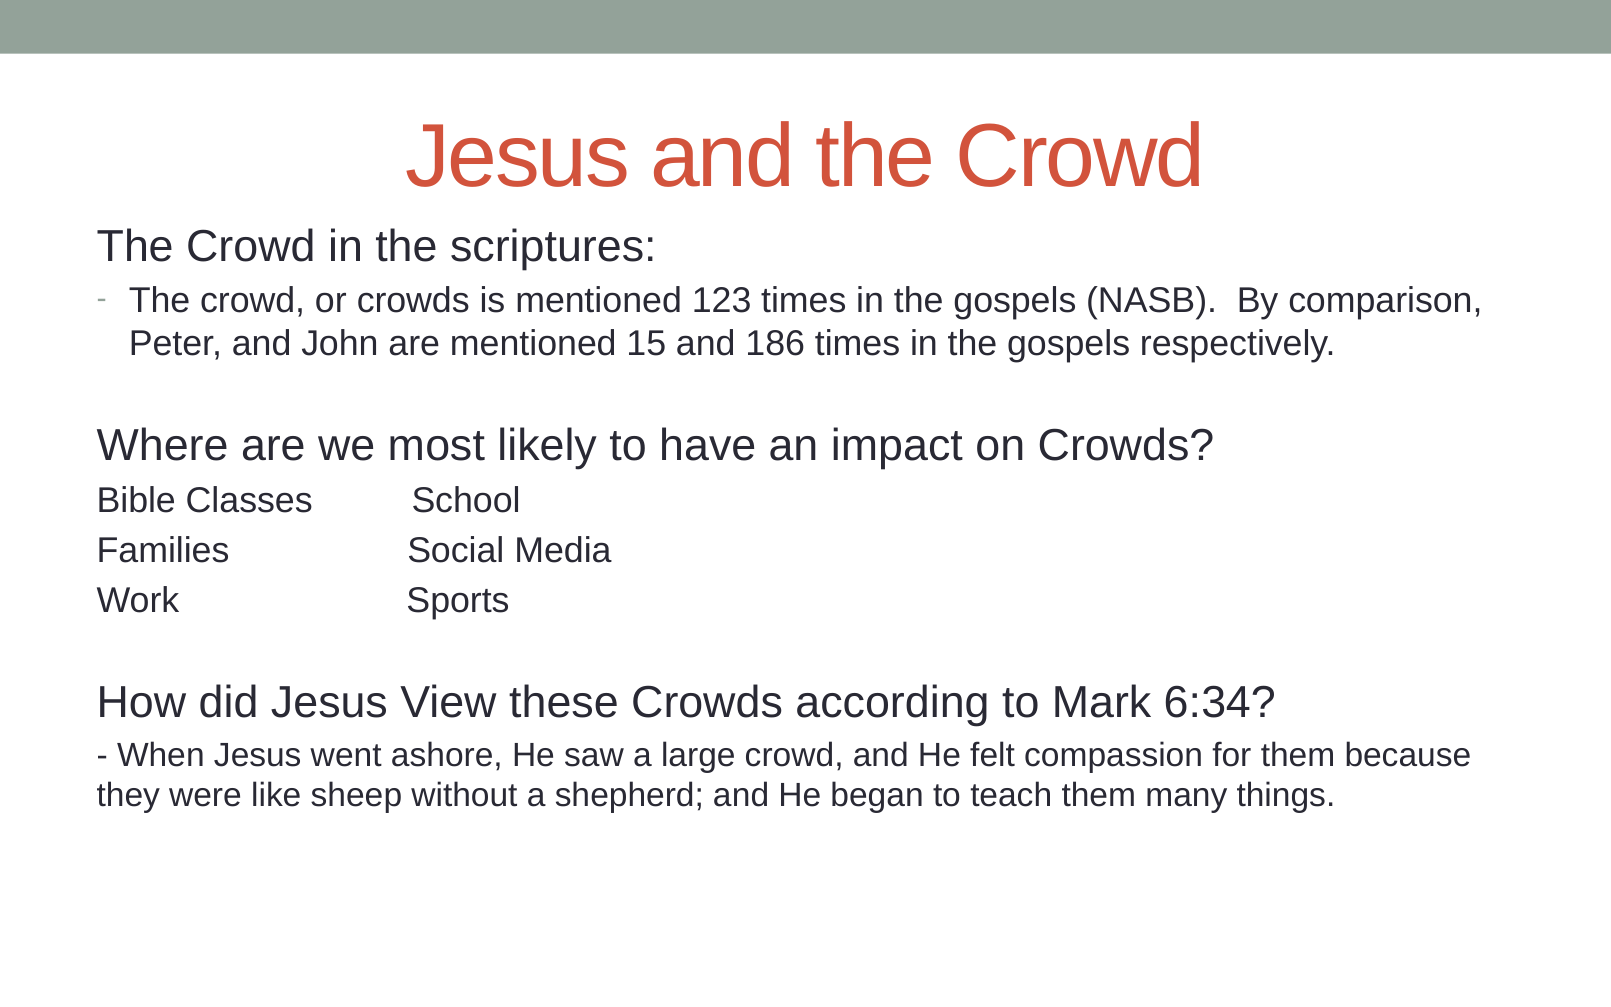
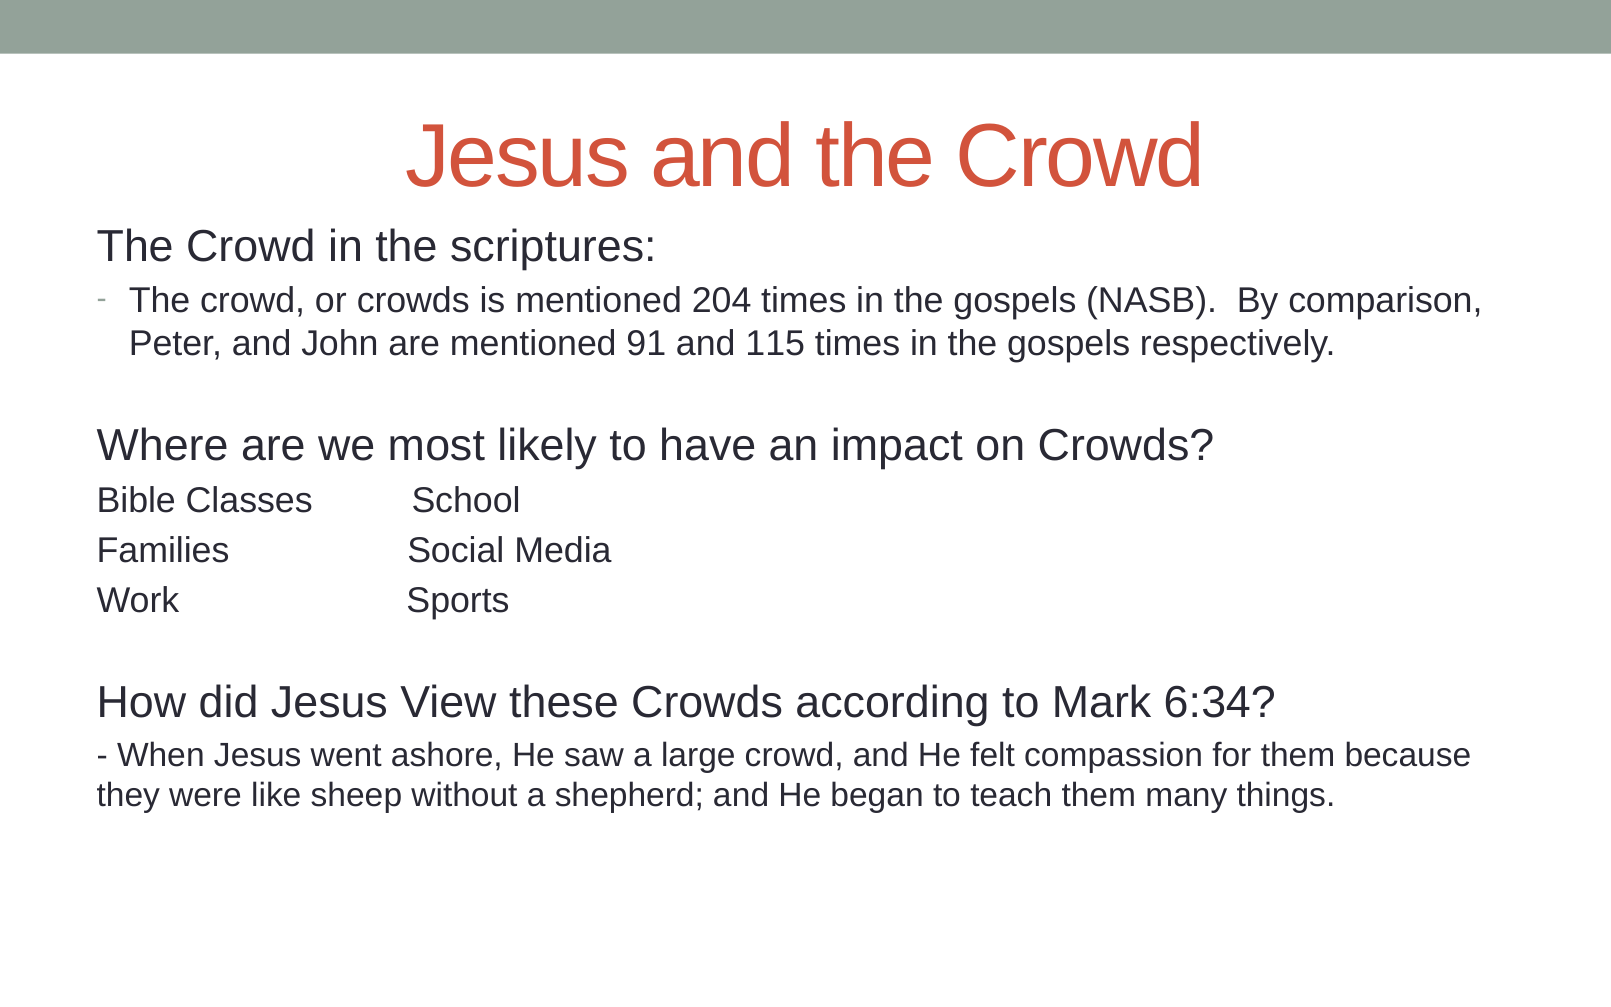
123: 123 -> 204 (722, 301)
15: 15 -> 91 (646, 344)
186: 186 -> 115 (775, 344)
